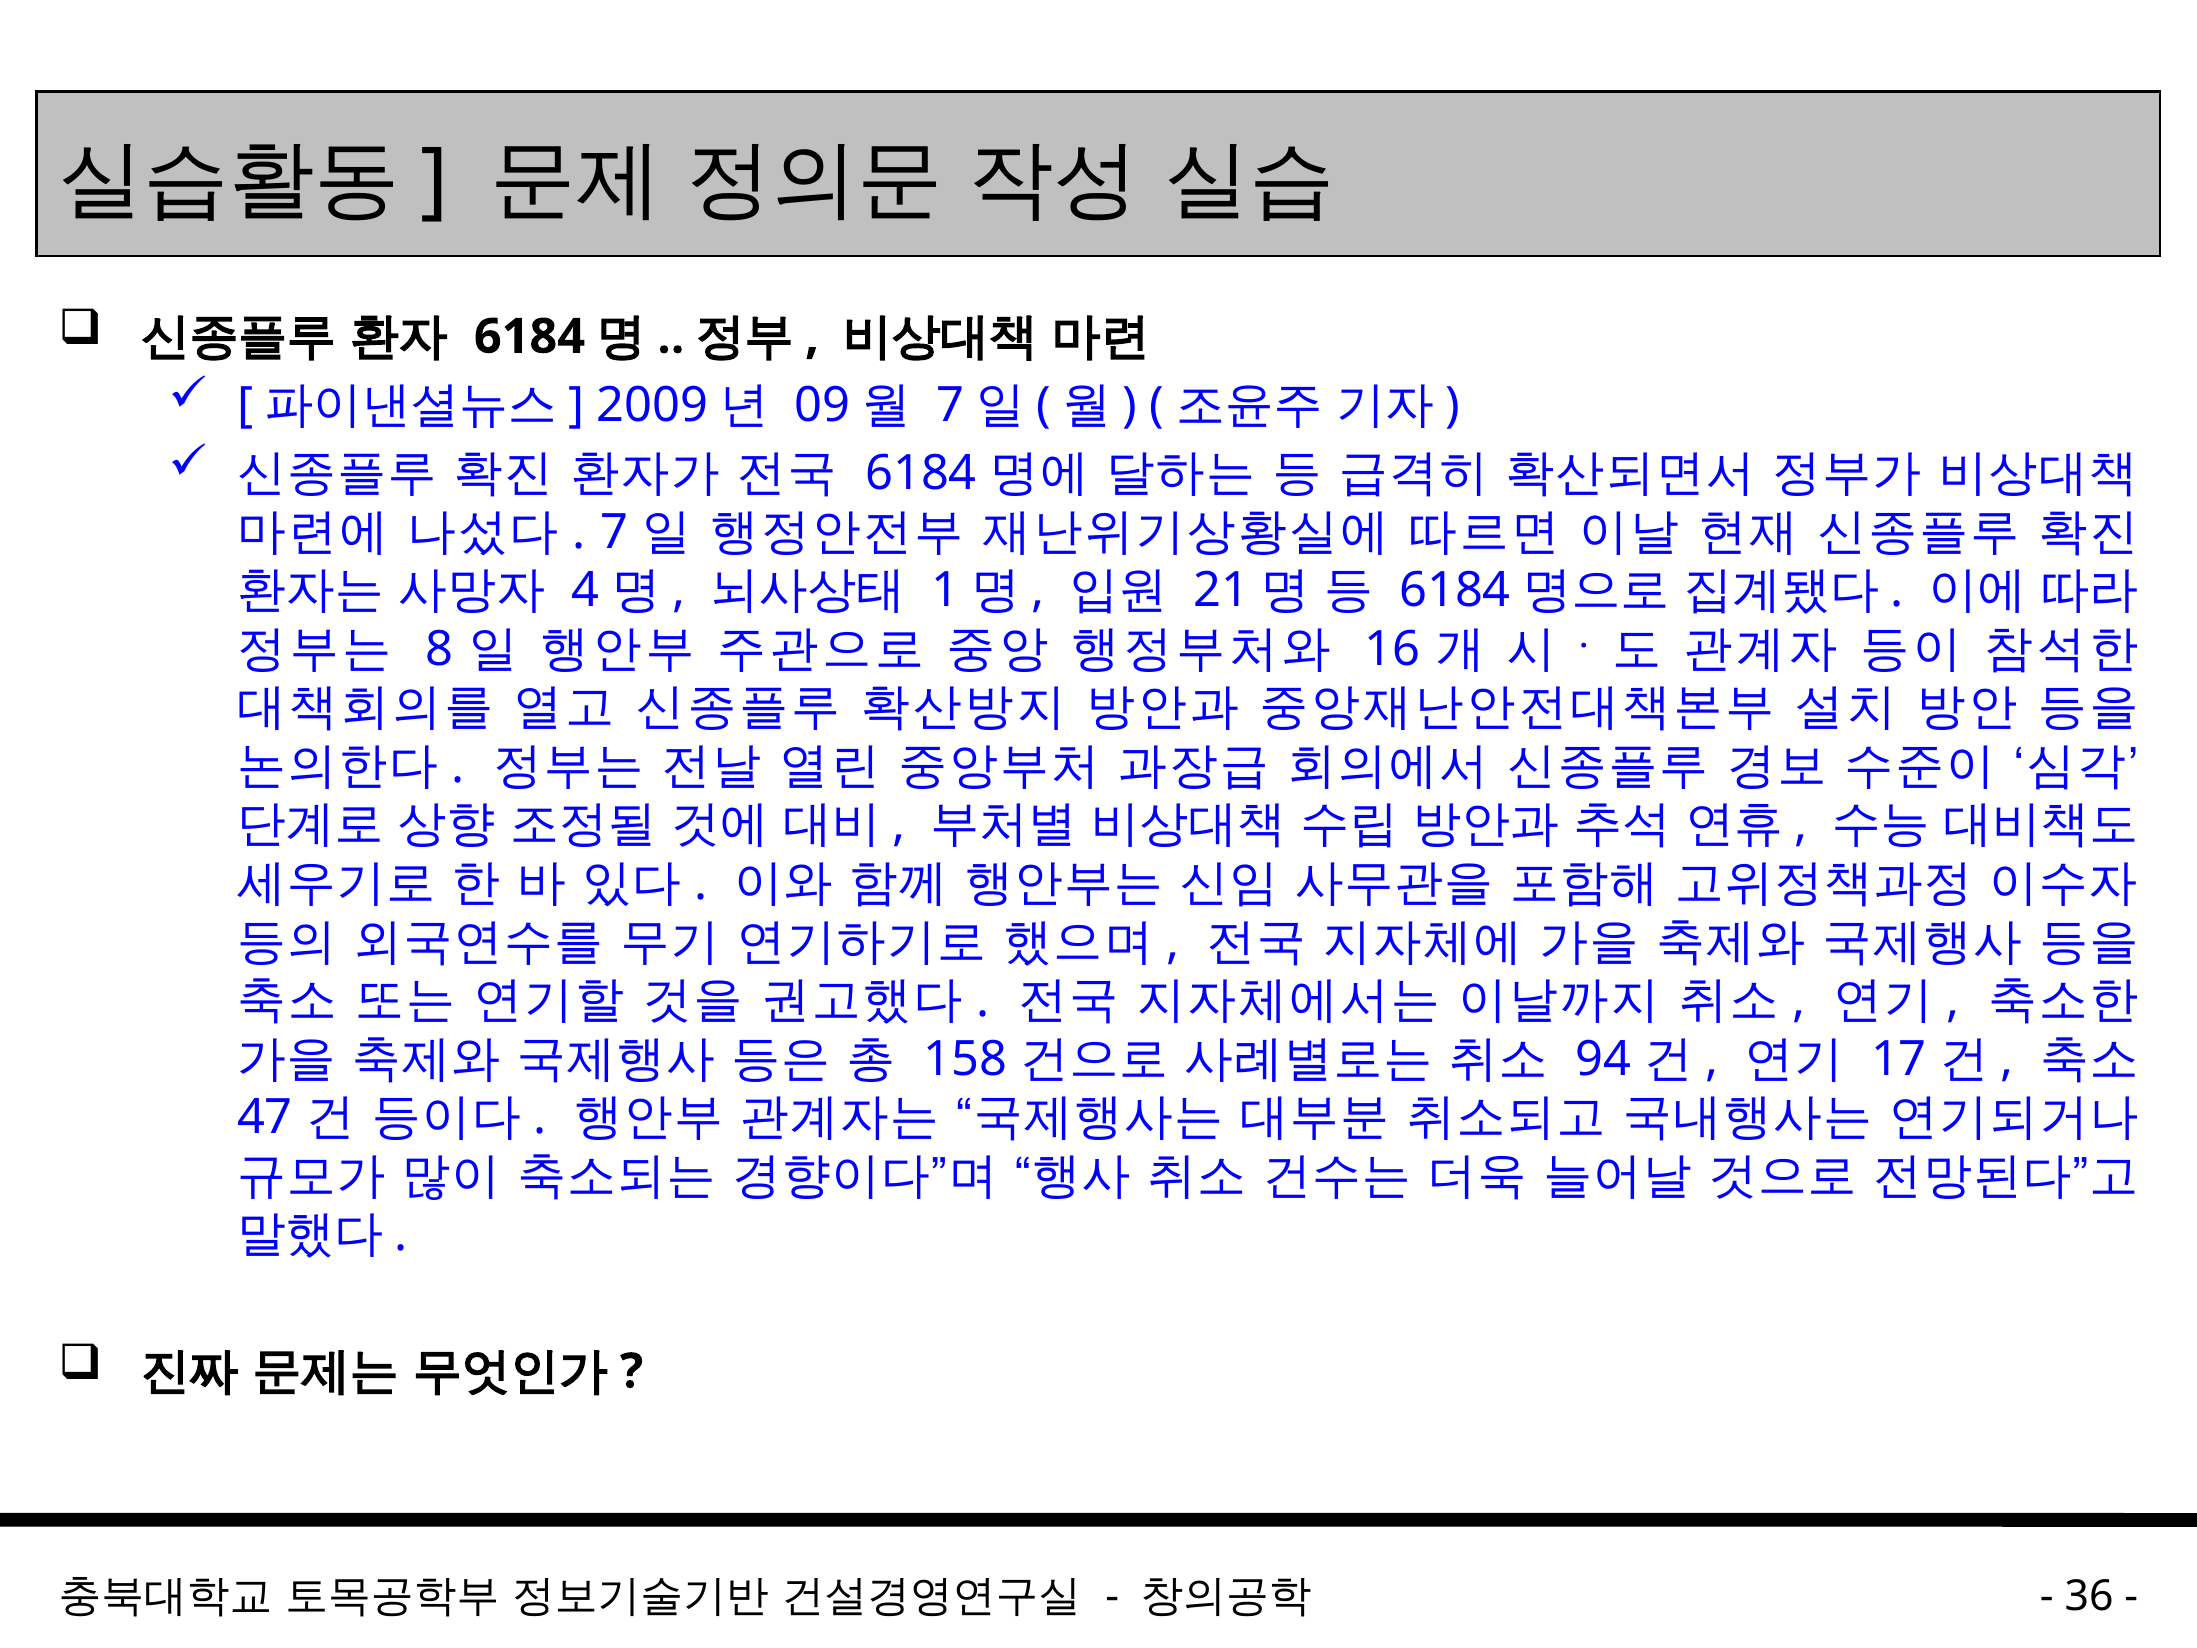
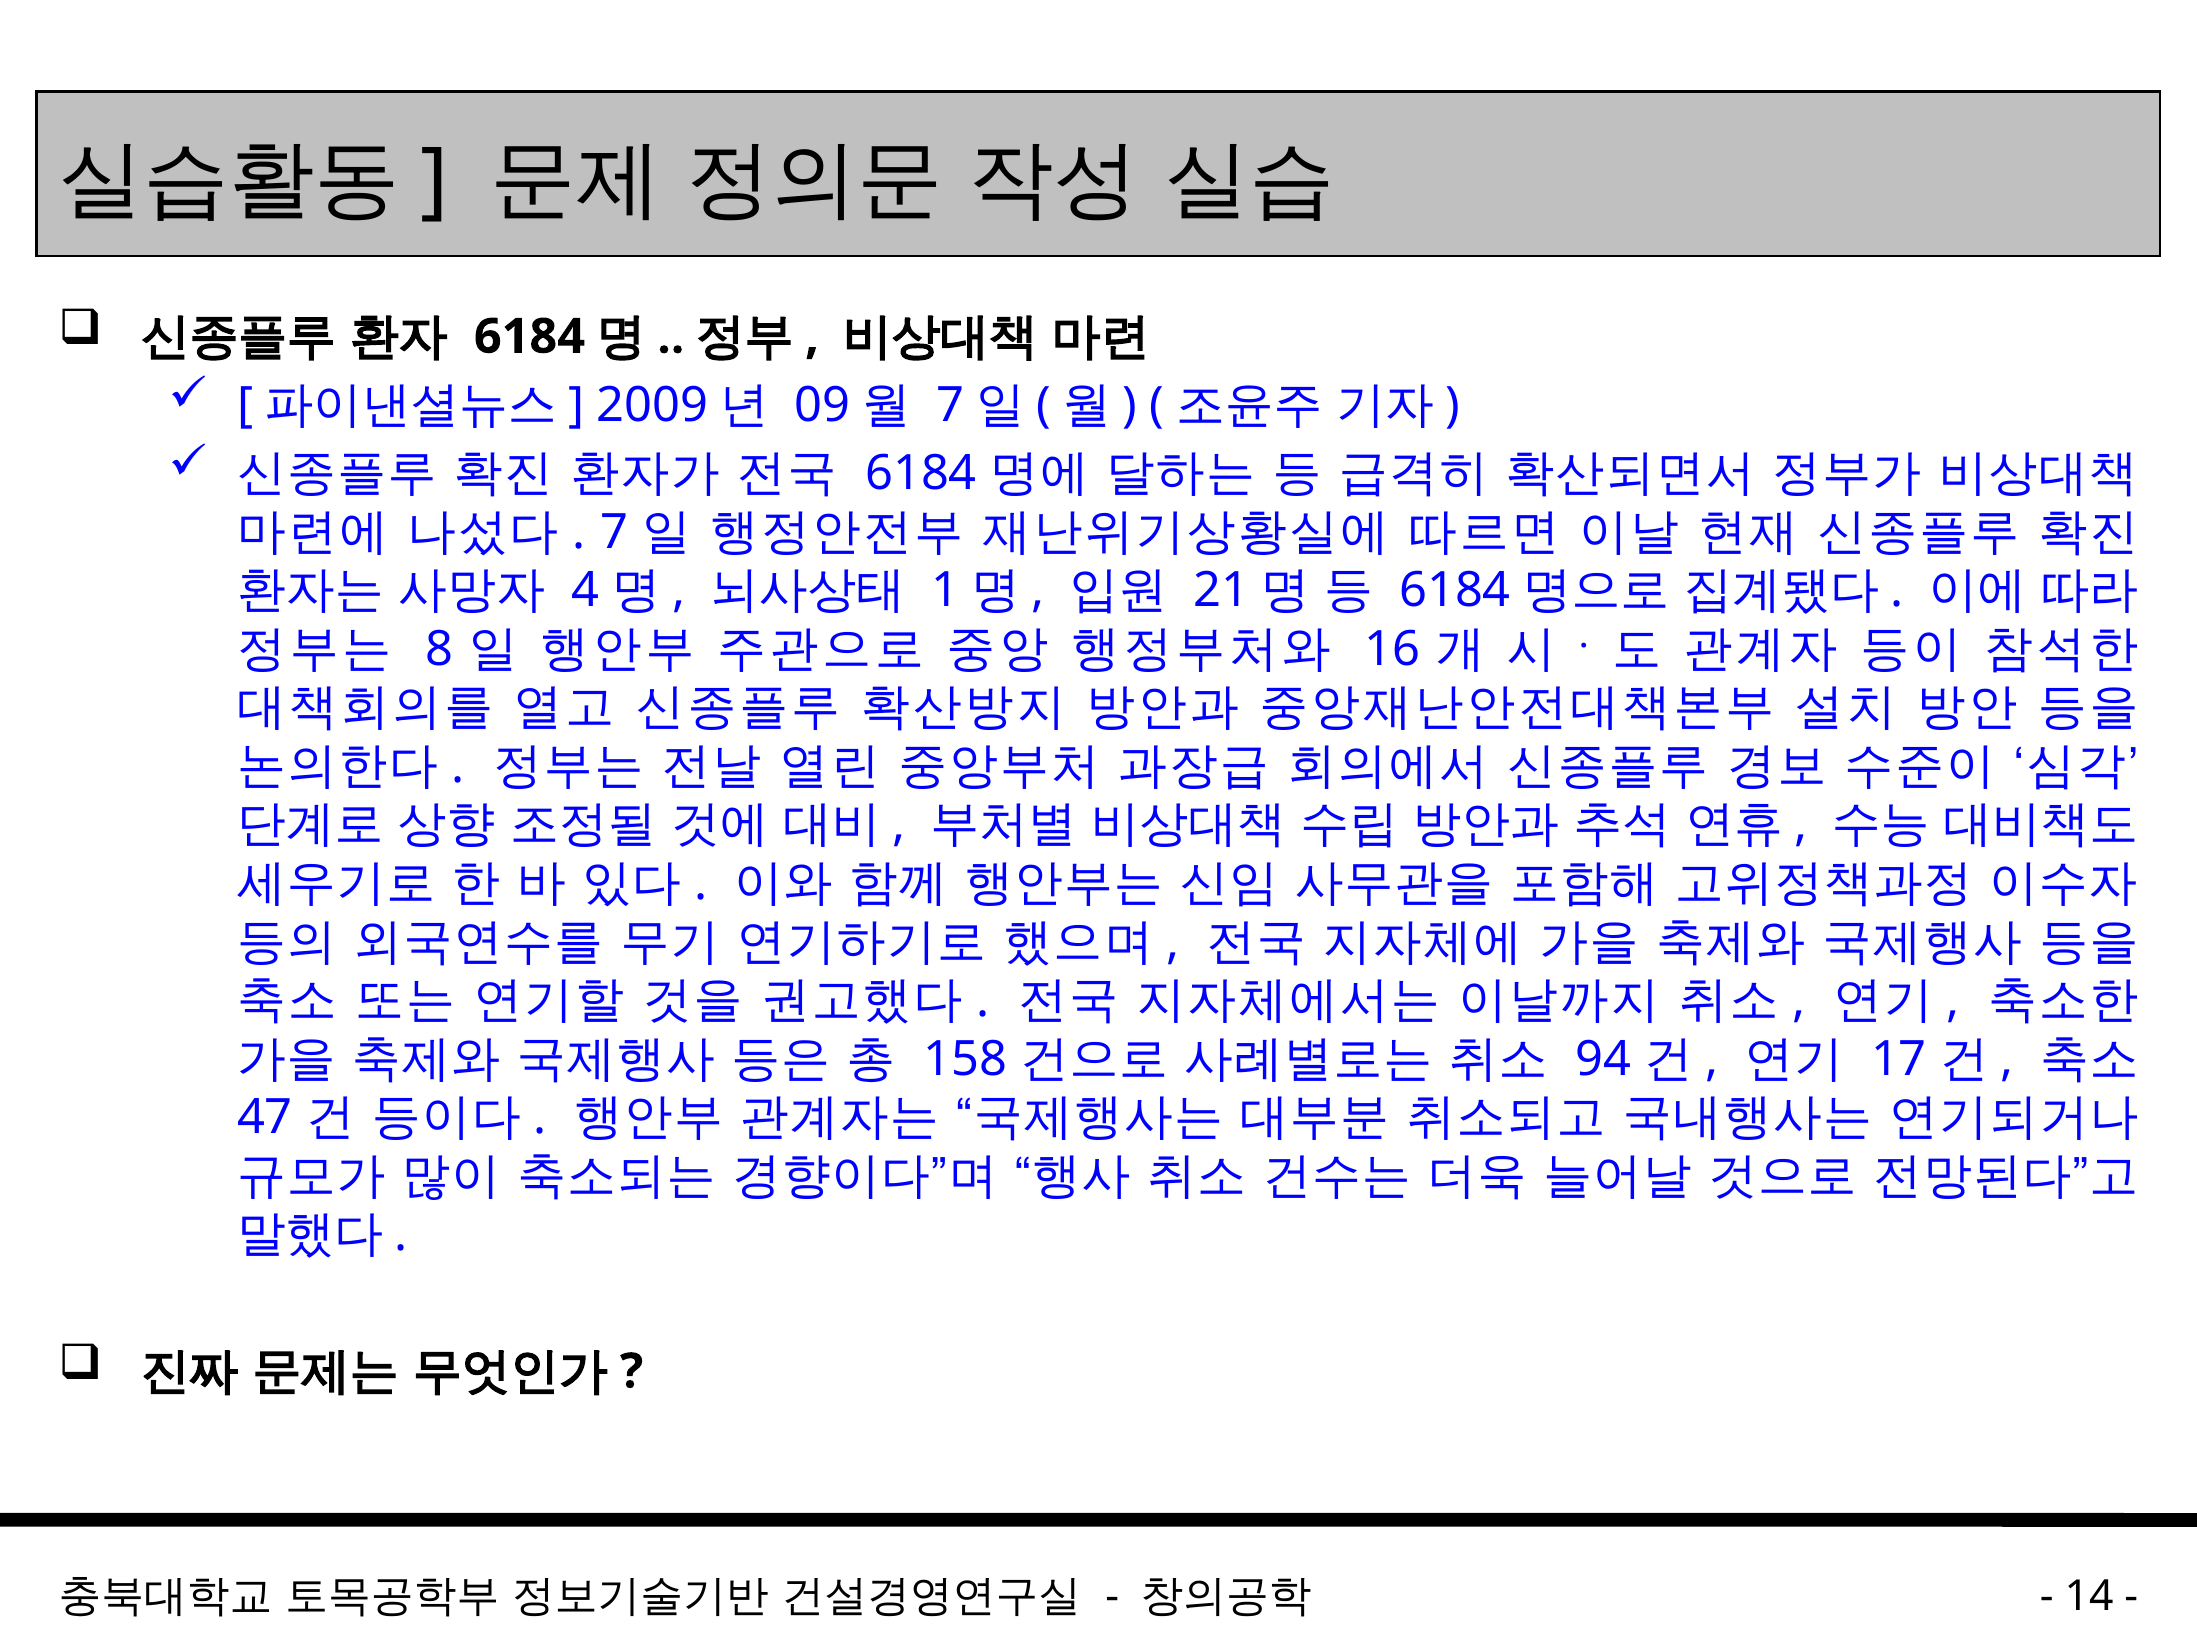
36: 36 -> 14 (2089, 1596)
